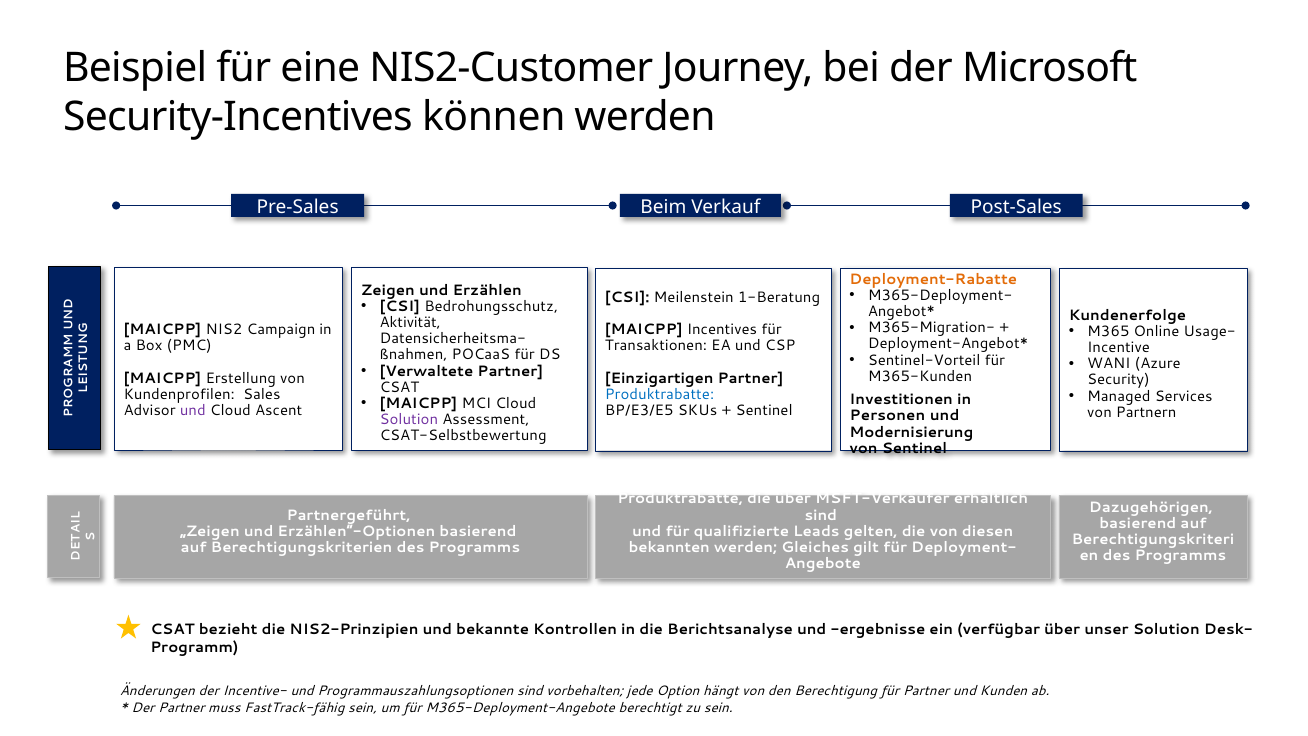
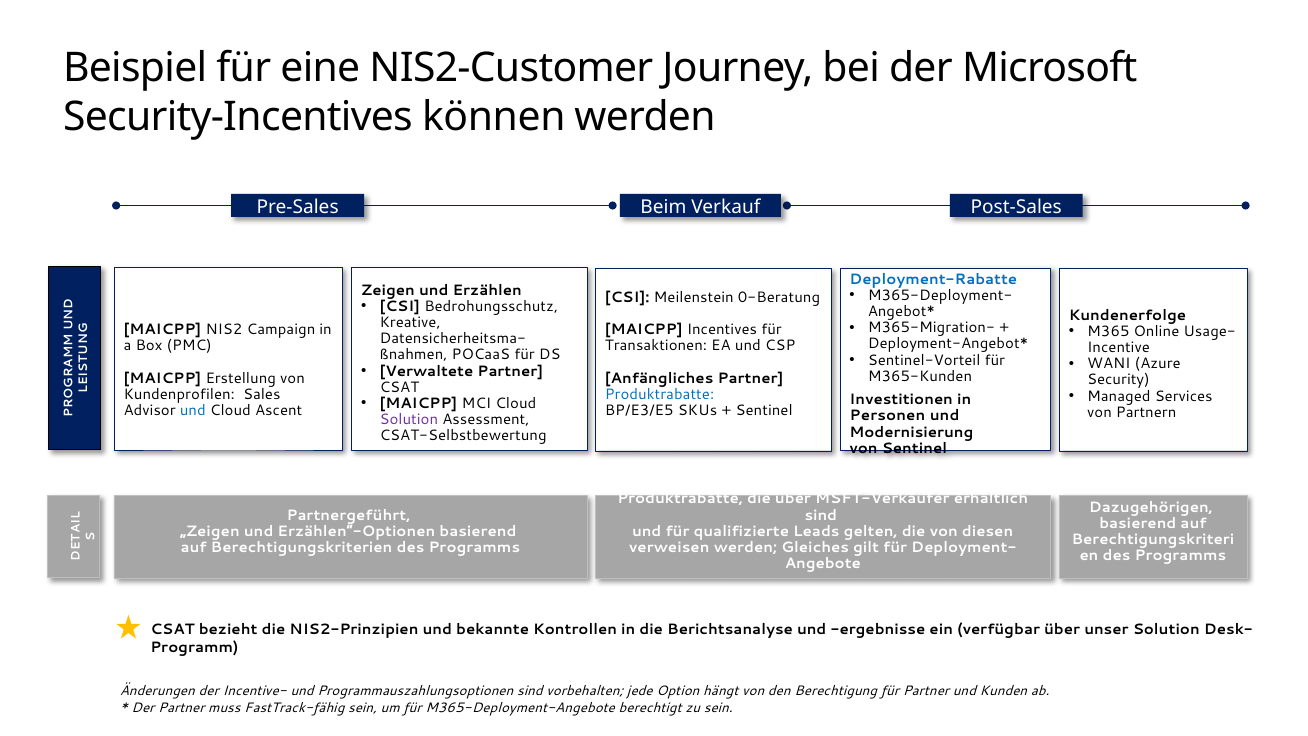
Deployment-Rabatte colour: orange -> blue (933, 279)
1-Beratung: 1-Beratung -> 0-Beratung (779, 297)
Aktivität: Aktivität -> Kreative (410, 322)
Einzigartigen: Einzigartigen -> Anfängliches (659, 378)
und colour: purple -> blue (193, 411)
bekannten: bekannten -> verweisen (669, 547)
